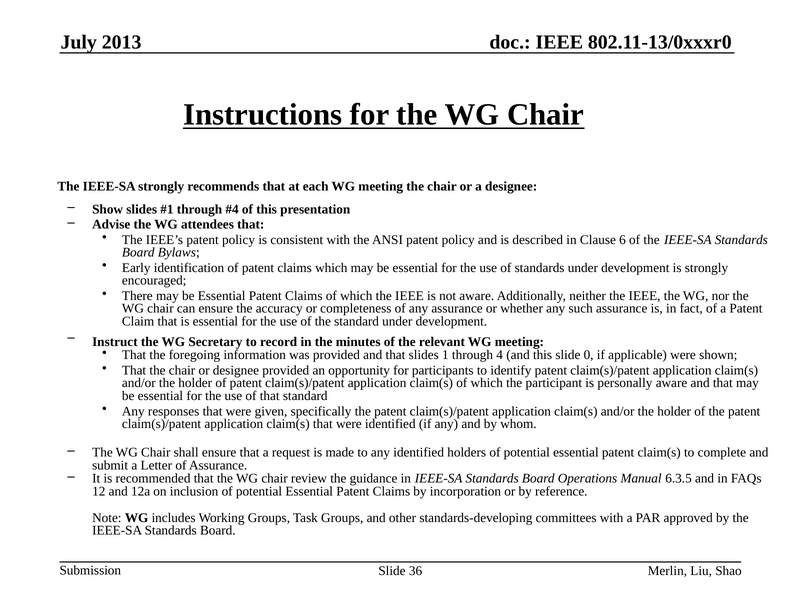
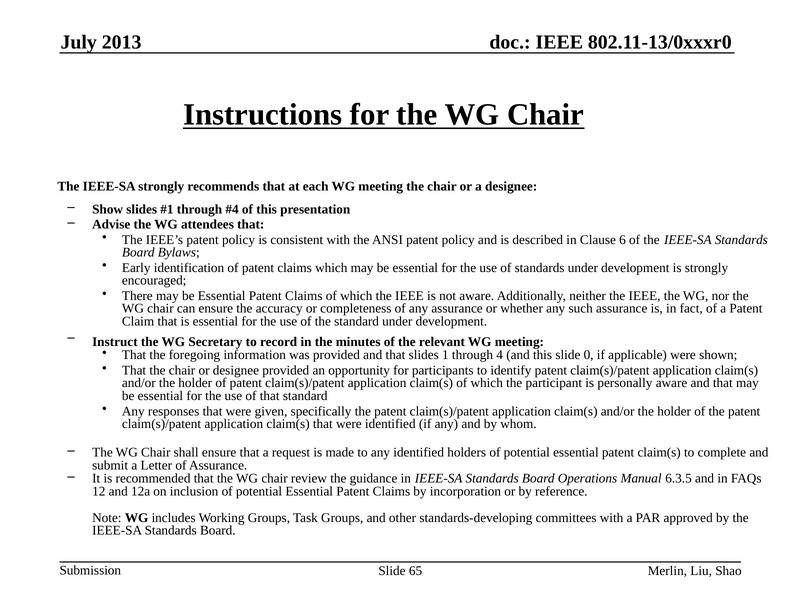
36: 36 -> 65 (416, 571)
